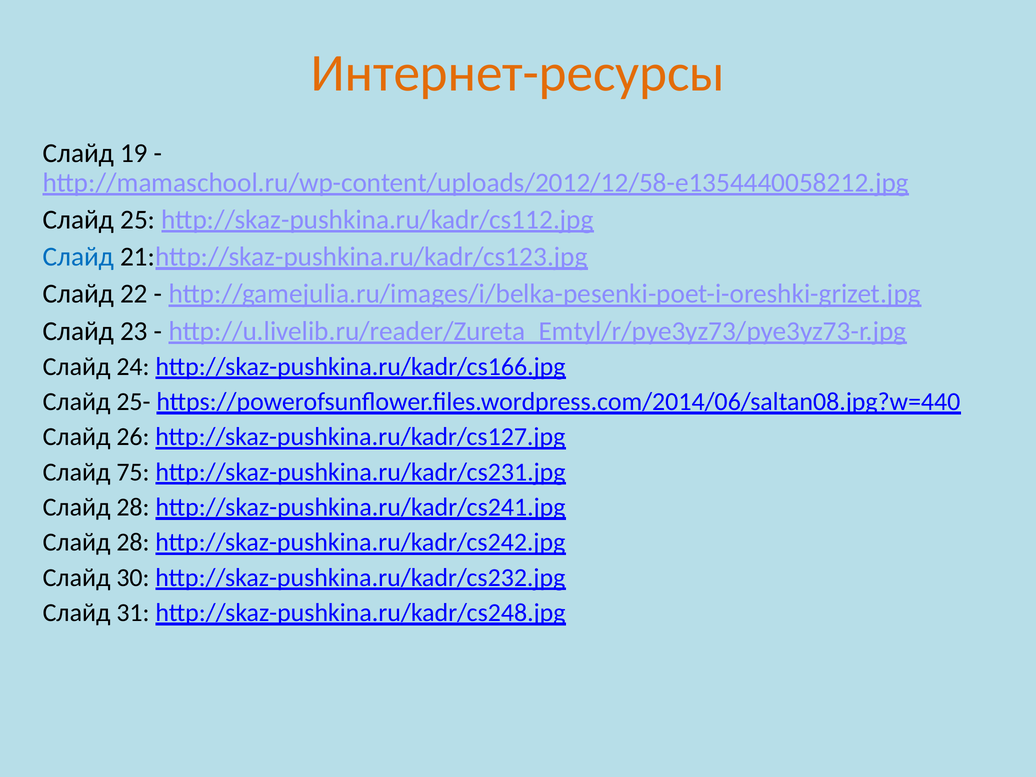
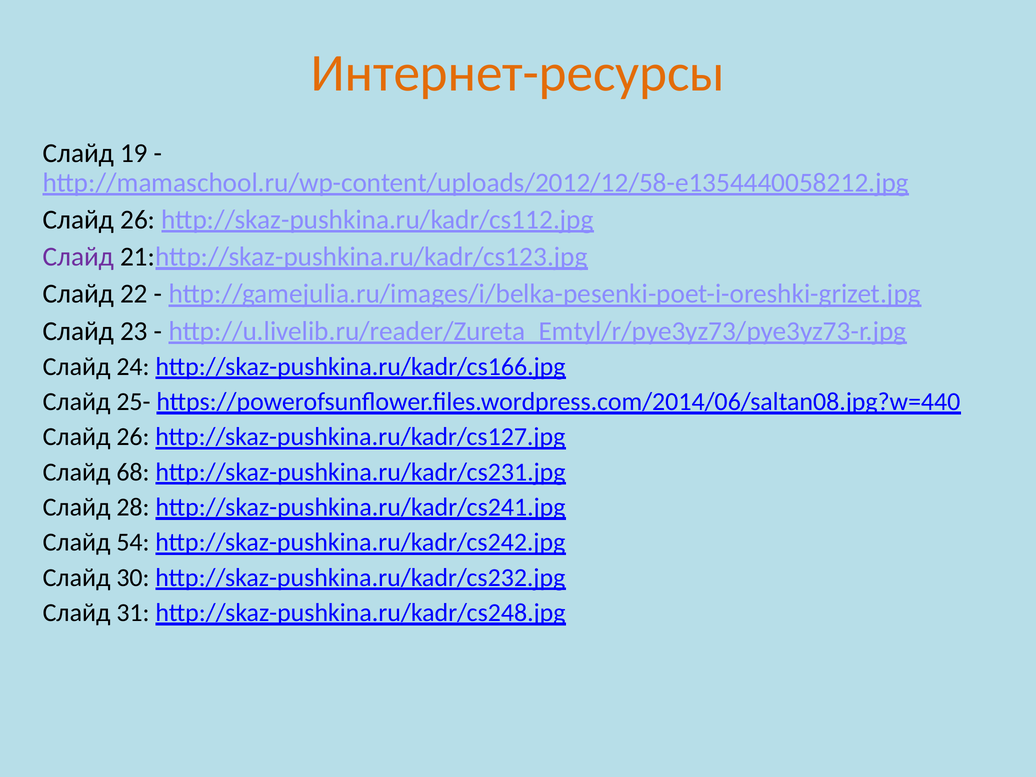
25: 25 -> 26 (138, 220)
Слайд colour: blue -> purple (78, 257)
75: 75 -> 68 (133, 472)
28: 28 -> 54 (133, 542)
